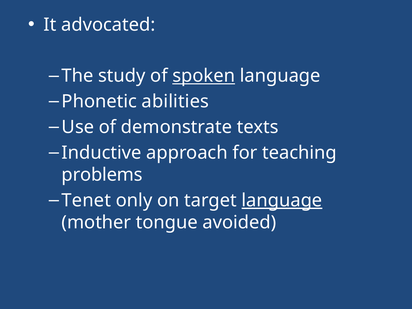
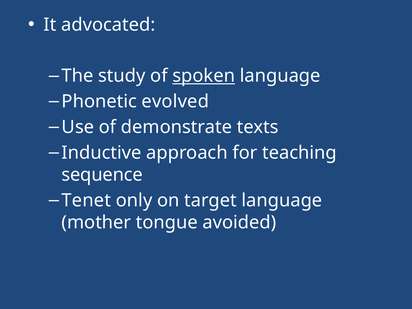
abilities: abilities -> evolved (175, 102)
problems: problems -> sequence (102, 175)
language underline: present -> none (282, 200)
